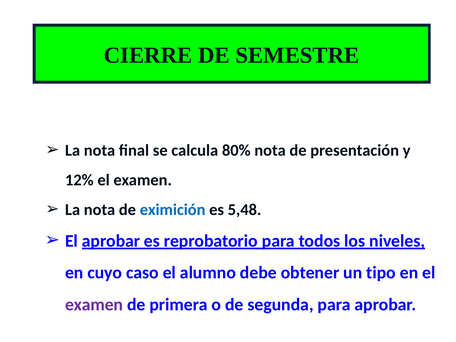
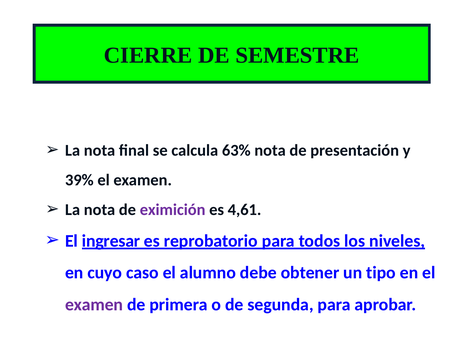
80%: 80% -> 63% (236, 150)
12%: 12% -> 39% (79, 180)
eximición colour: blue -> purple (173, 210)
5,48: 5,48 -> 4,61 (245, 210)
El aprobar: aprobar -> ingresar (111, 241)
